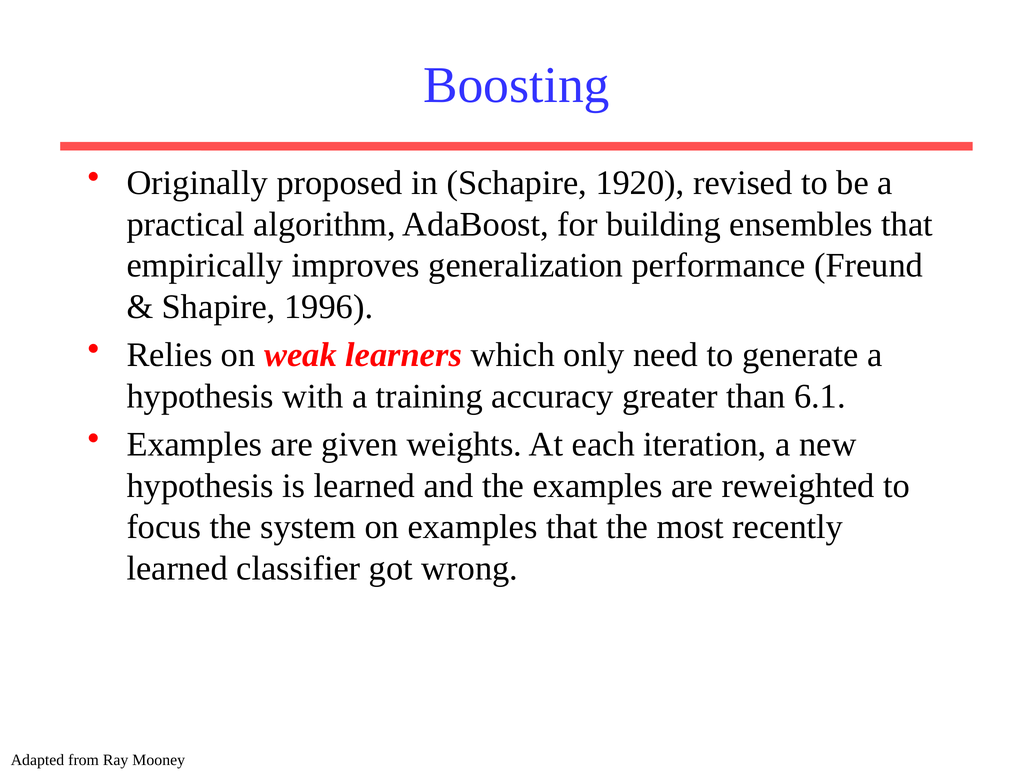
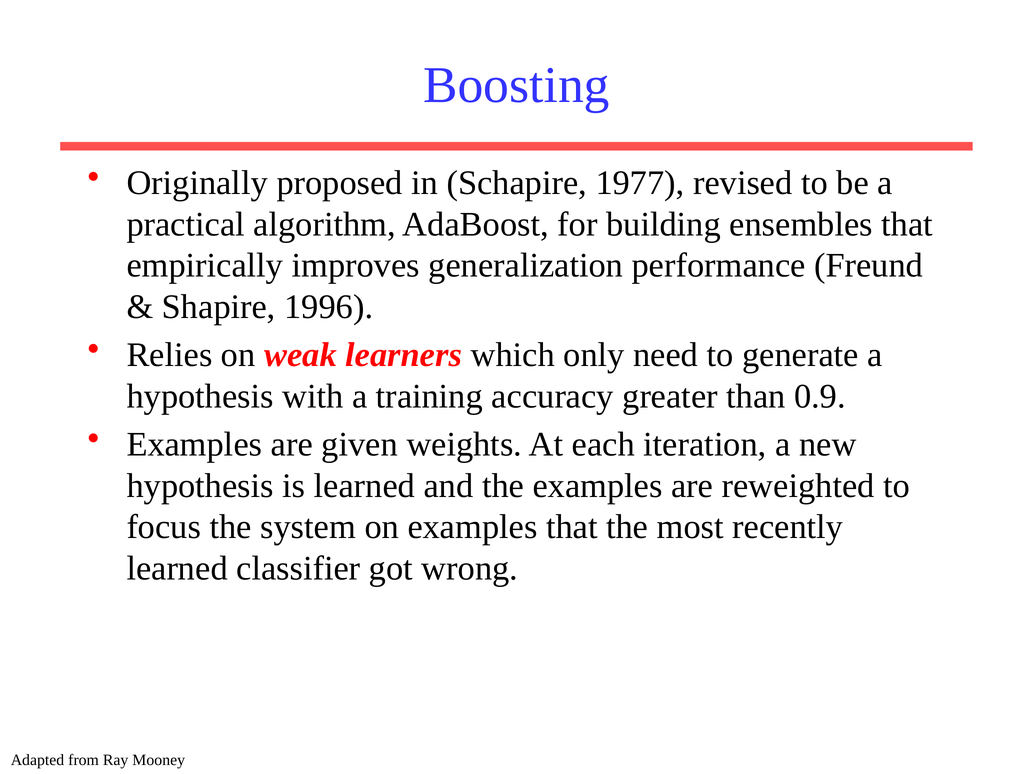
1920: 1920 -> 1977 (640, 183)
6.1: 6.1 -> 0.9 (820, 397)
